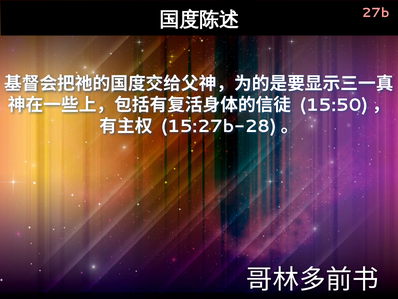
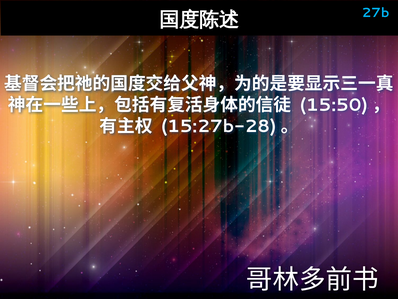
27b colour: pink -> light blue (376, 13)
